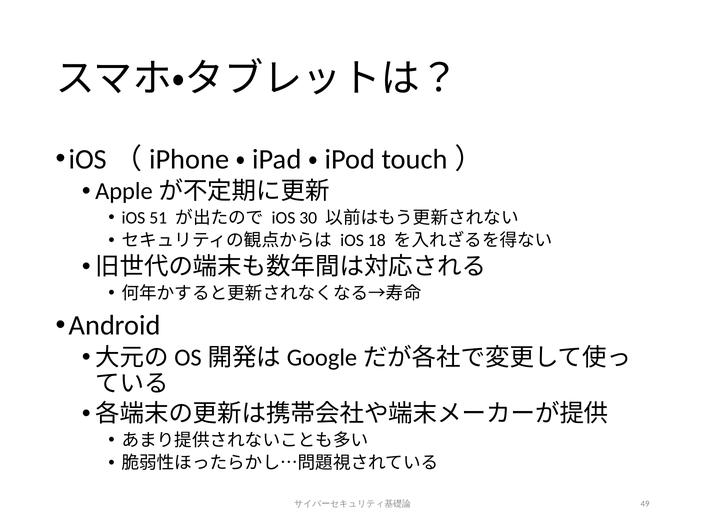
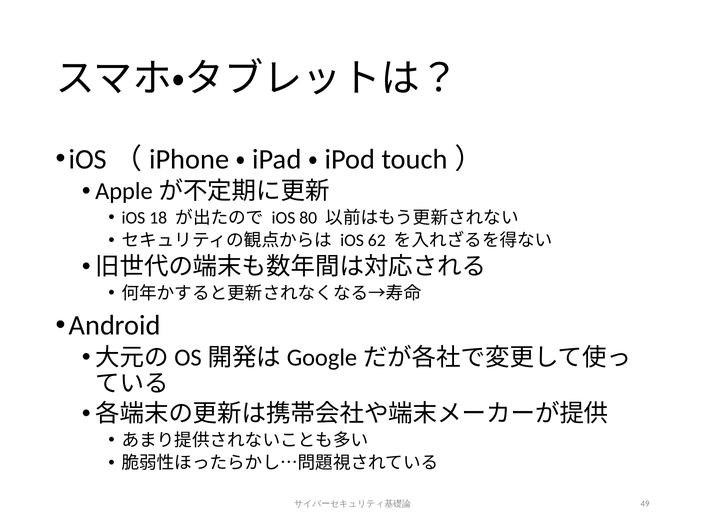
51: 51 -> 18 (158, 218)
30: 30 -> 80 (308, 218)
18: 18 -> 62 (377, 241)
